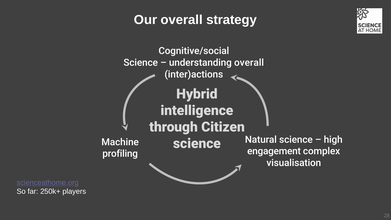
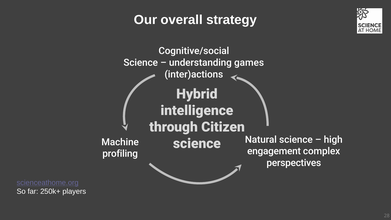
understanding overall: overall -> games (249, 63)
visualisation: visualisation -> perspectives (294, 163)
